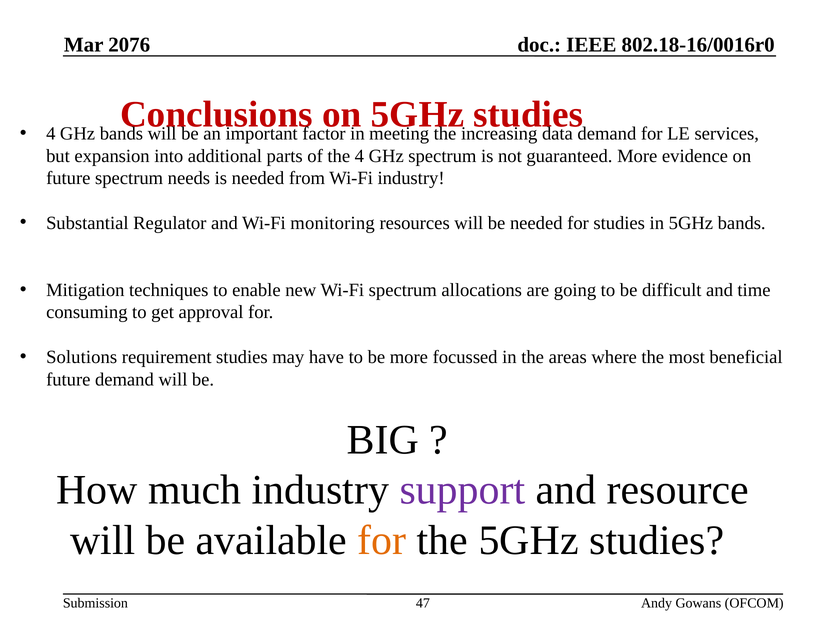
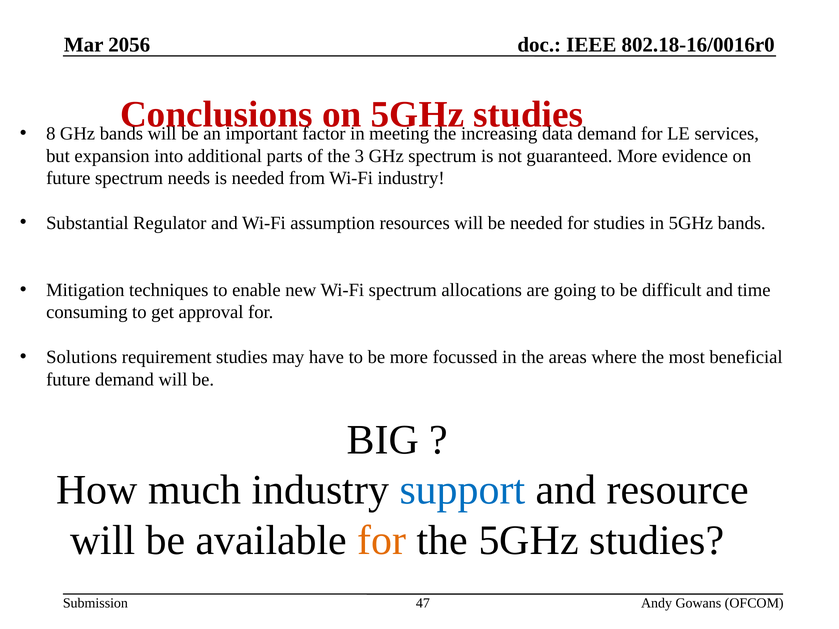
2076: 2076 -> 2056 (129, 45)
4: 4 -> 8 (51, 134)
the 4: 4 -> 3 (359, 156)
monitoring: monitoring -> assumption (333, 223)
support colour: purple -> blue (462, 490)
